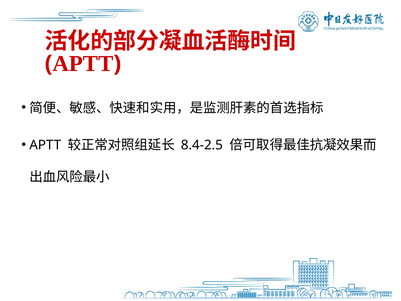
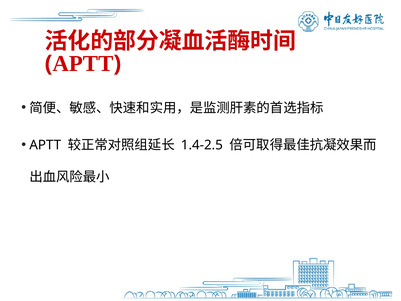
8.4-2.5: 8.4-2.5 -> 1.4-2.5 (202, 145)
